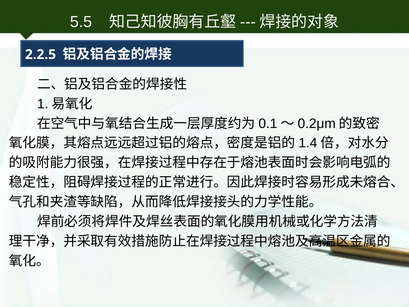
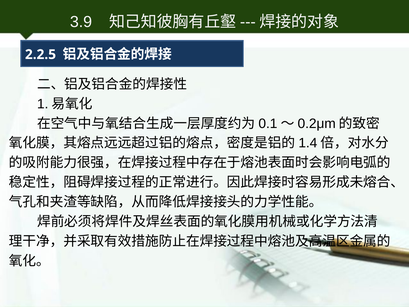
5.5: 5.5 -> 3.9 (81, 22)
